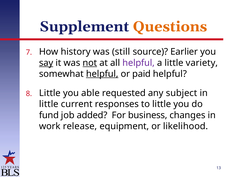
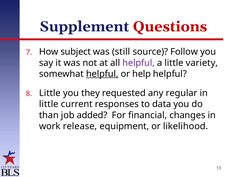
Questions colour: orange -> red (170, 26)
history: history -> subject (76, 52)
Earlier: Earlier -> Follow (184, 52)
say underline: present -> none (46, 63)
not underline: present -> none (90, 63)
paid: paid -> help (142, 74)
able: able -> they (91, 93)
subject: subject -> regular (182, 93)
to little: little -> data (162, 104)
fund: fund -> than (49, 115)
business: business -> financial (148, 115)
